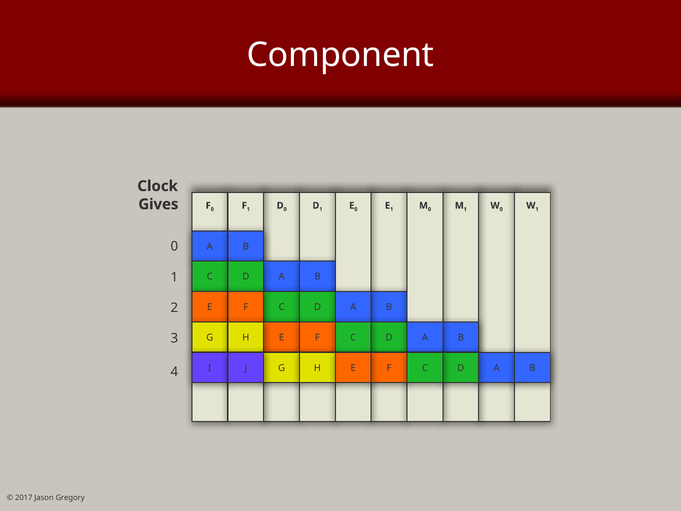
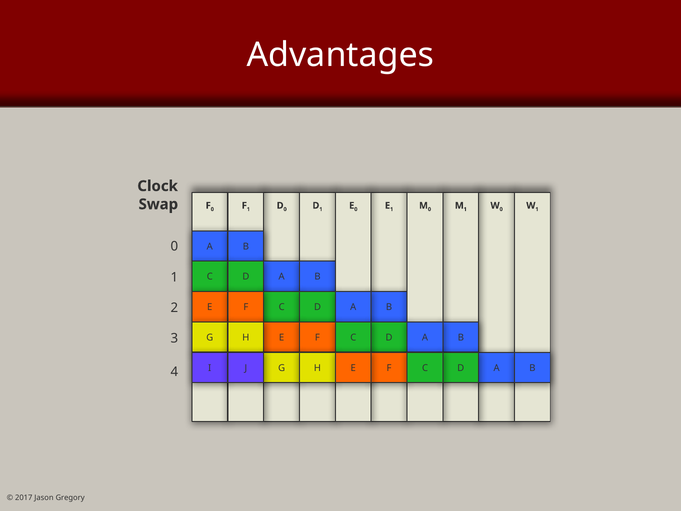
Component: Component -> Advantages (340, 55)
Gives: Gives -> Swap (158, 204)
